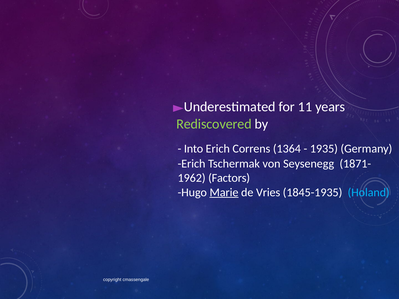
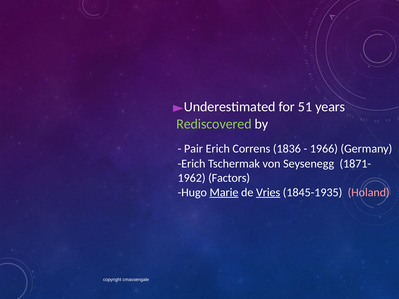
11: 11 -> 51 (305, 107)
Into: Into -> Pair (193, 149)
1364: 1364 -> 1836 (287, 149)
1935: 1935 -> 1966 (324, 149)
Vries underline: none -> present (268, 192)
Holand colour: light blue -> pink (369, 192)
